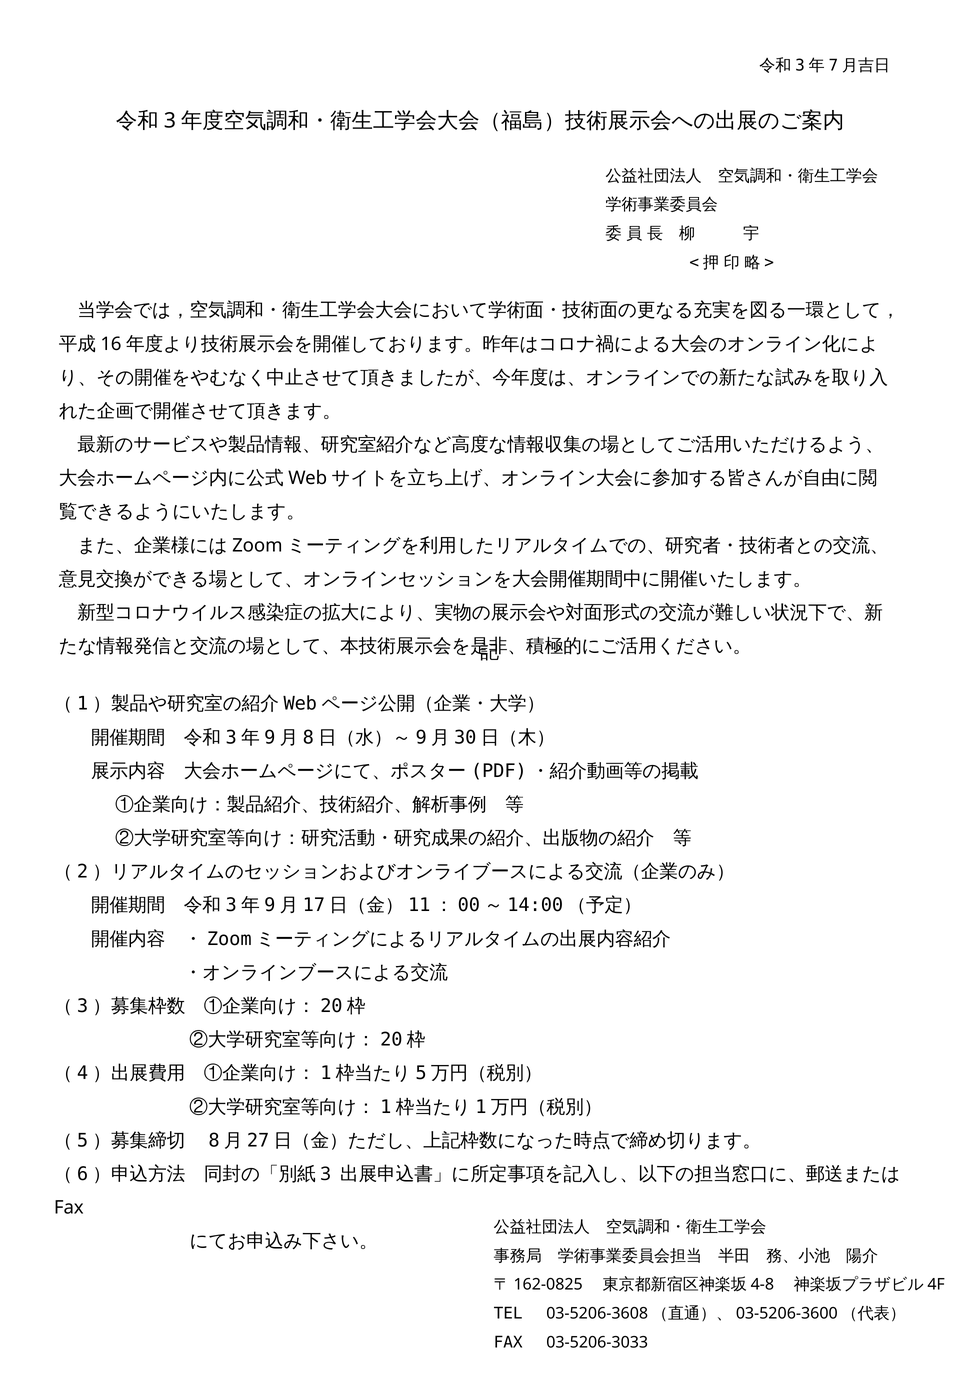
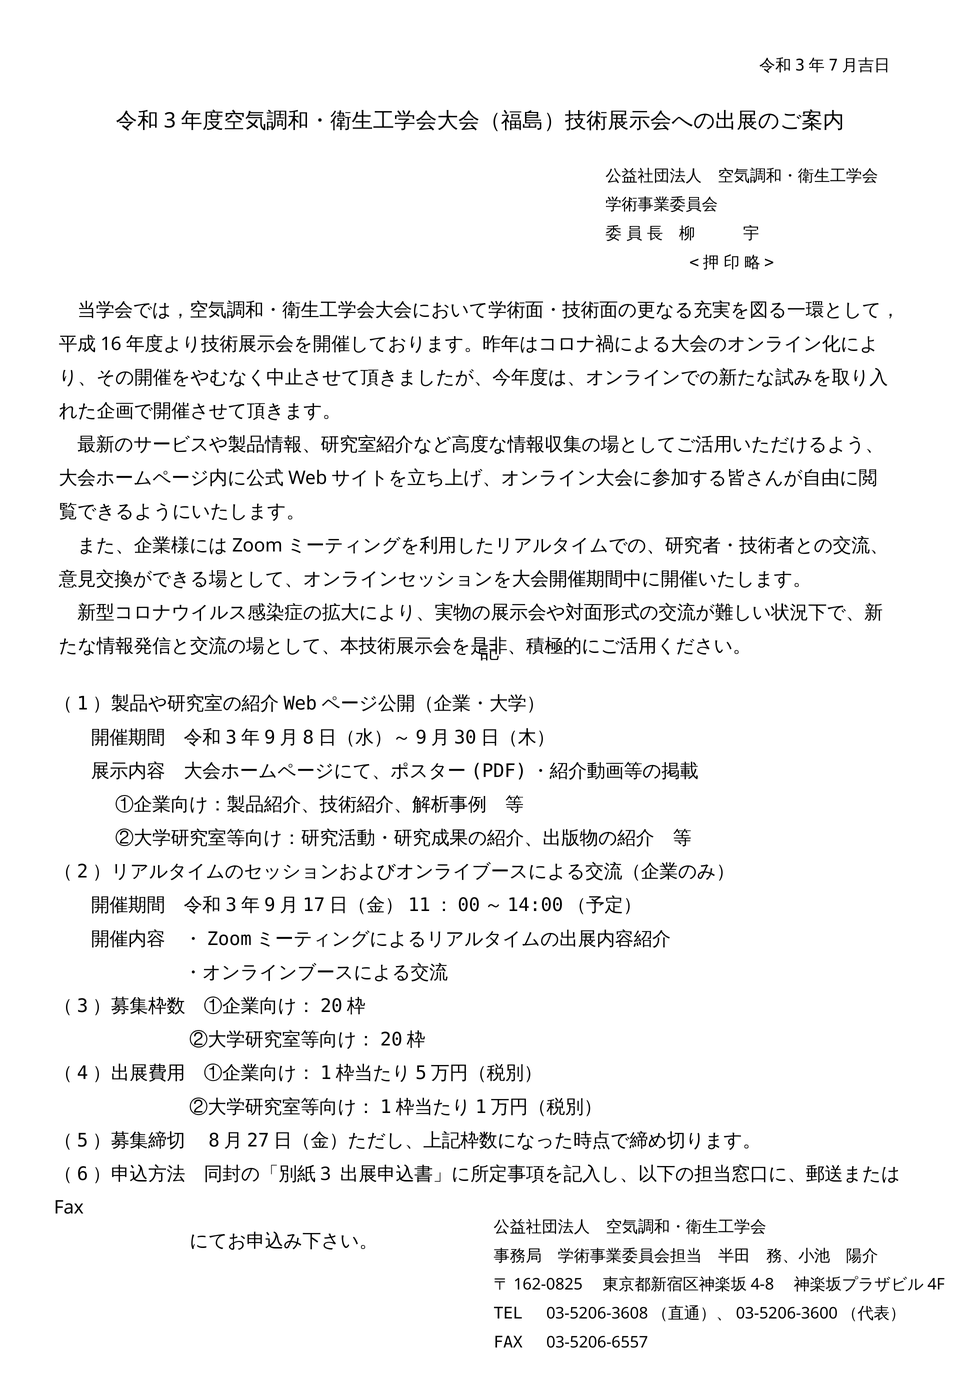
03-5206-3033: 03-5206-3033 -> 03-5206-6557 (597, 1343)
